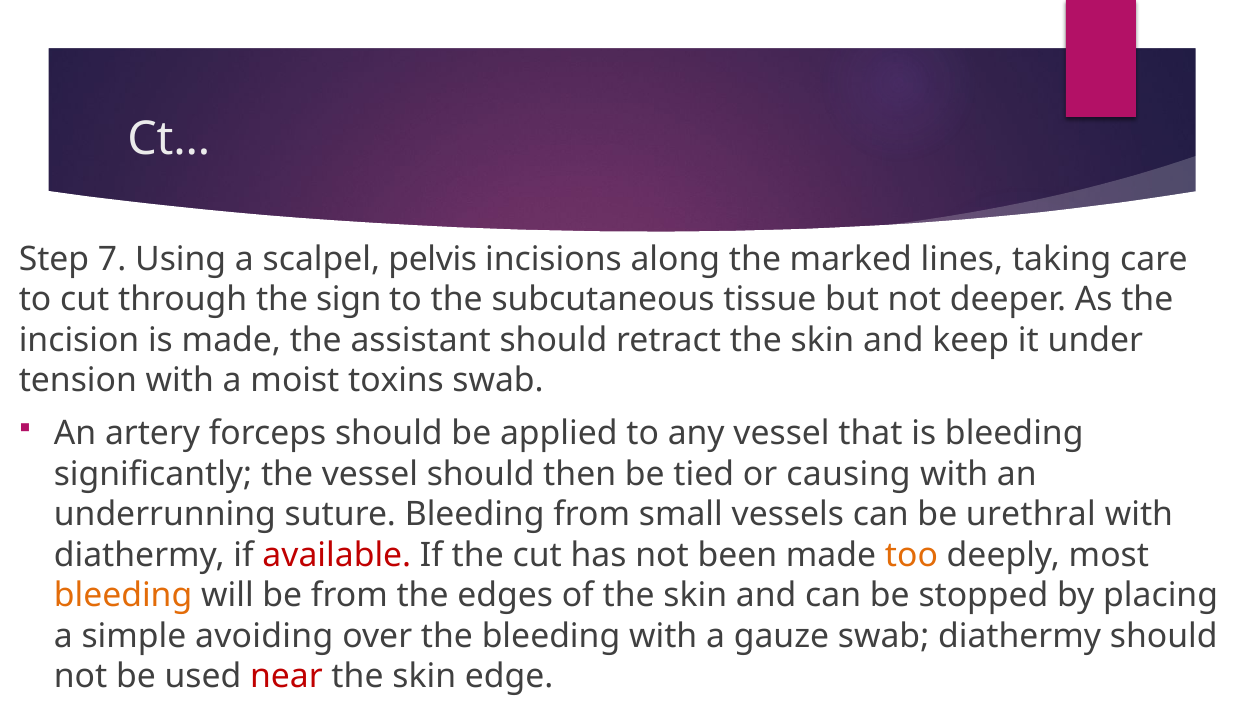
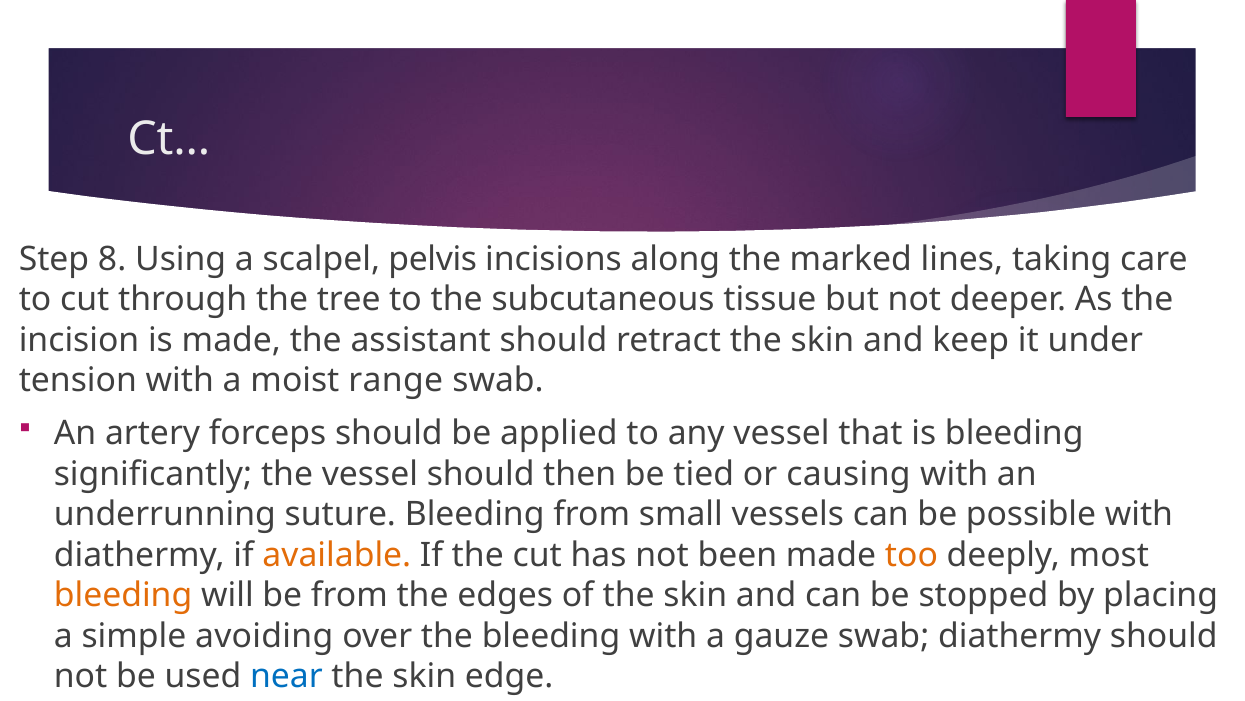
7: 7 -> 8 (112, 259)
sign: sign -> tree (349, 299)
toxins: toxins -> range (396, 380)
urethral: urethral -> possible (1031, 514)
available colour: red -> orange (337, 555)
near colour: red -> blue (286, 676)
